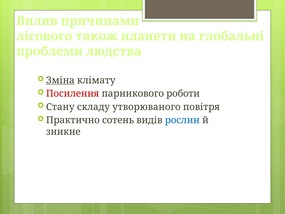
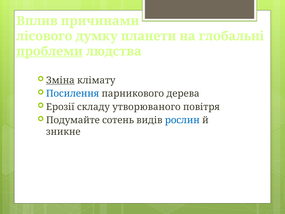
також: також -> думку (97, 36)
проблеми underline: none -> present (49, 51)
Посилення colour: red -> blue (73, 94)
роботи: роботи -> дерева (183, 94)
Стану: Стану -> Ерозії (60, 107)
Практично: Практично -> Подумайте (73, 120)
